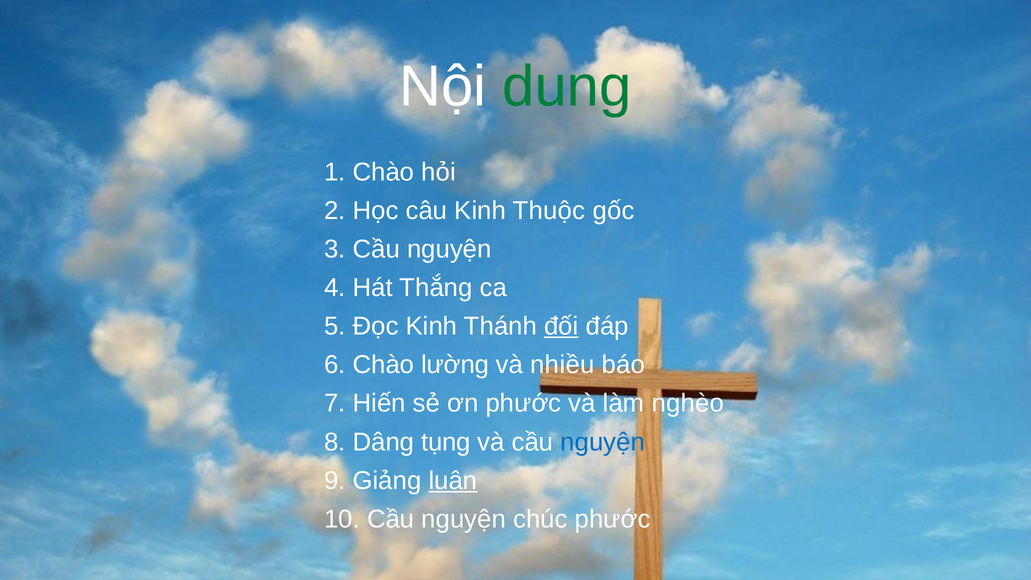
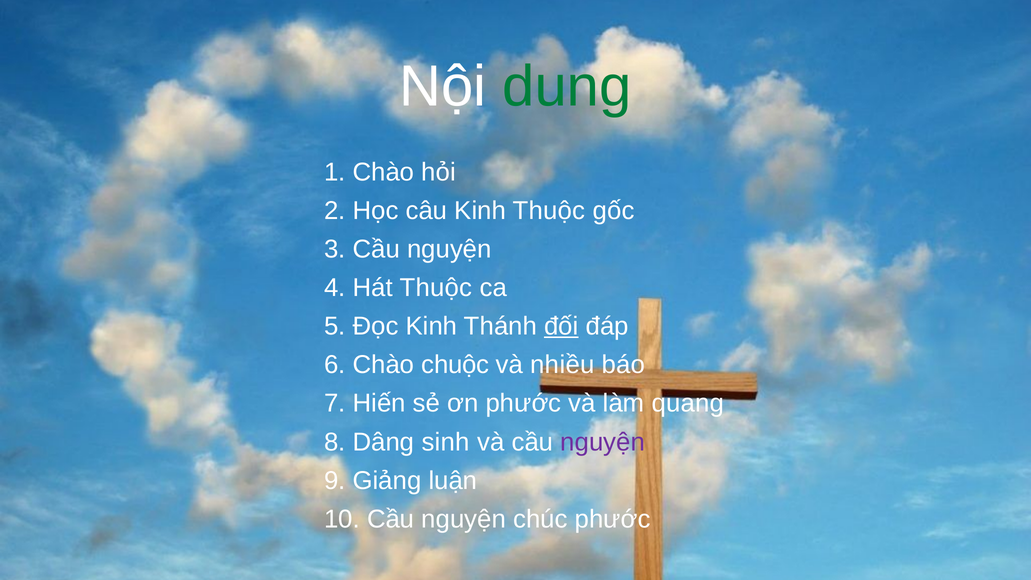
Hát Thắng: Thắng -> Thuộc (436, 288)
lường: lường -> chuộc (455, 365)
nghèo: nghèo -> quang (688, 403)
tụng: tụng -> sinh (446, 442)
nguyện colour: blue -> purple (603, 442)
luận underline: present -> none (453, 481)
